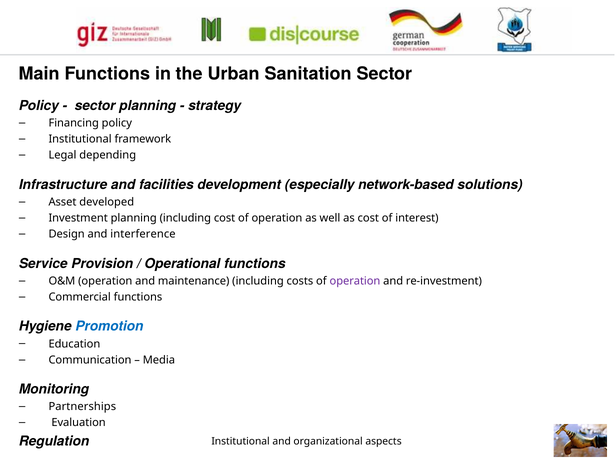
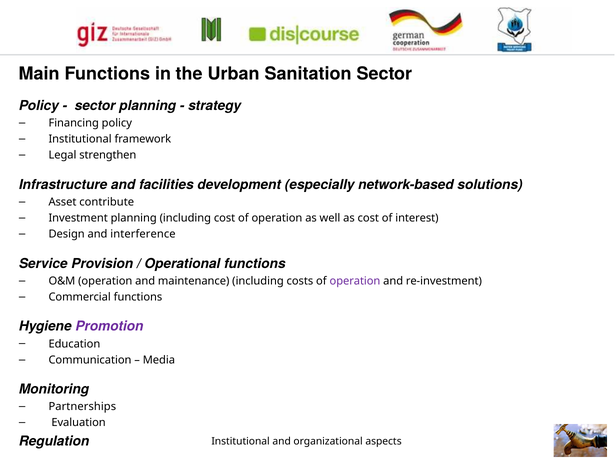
depending: depending -> strengthen (108, 155)
developed: developed -> contribute (107, 202)
Promotion colour: blue -> purple (109, 326)
